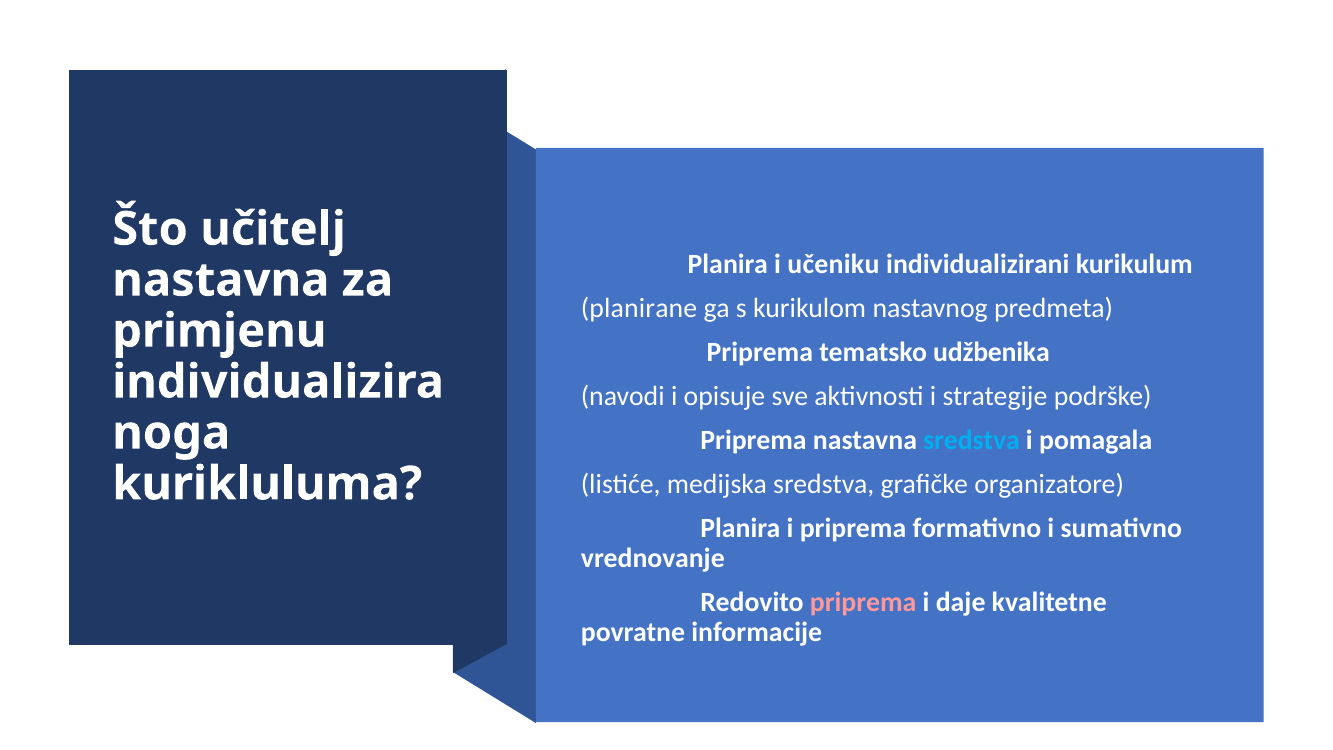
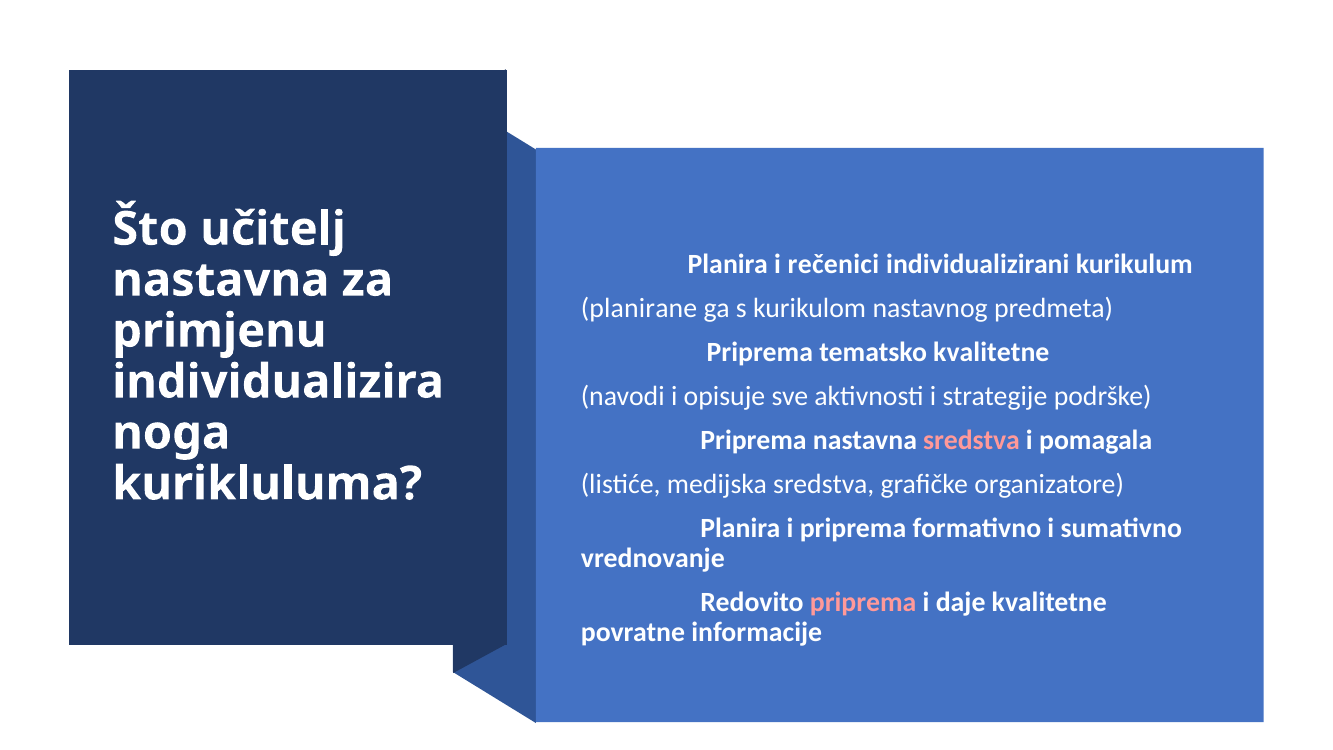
učeniku: učeniku -> rečenici (833, 265)
tematsko udžbenika: udžbenika -> kvalitetne (991, 353)
sredstva colour: light blue -> pink (972, 440)
